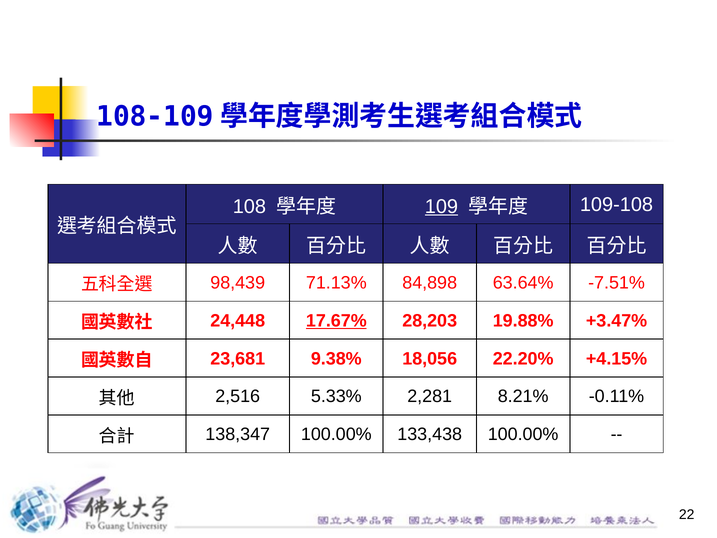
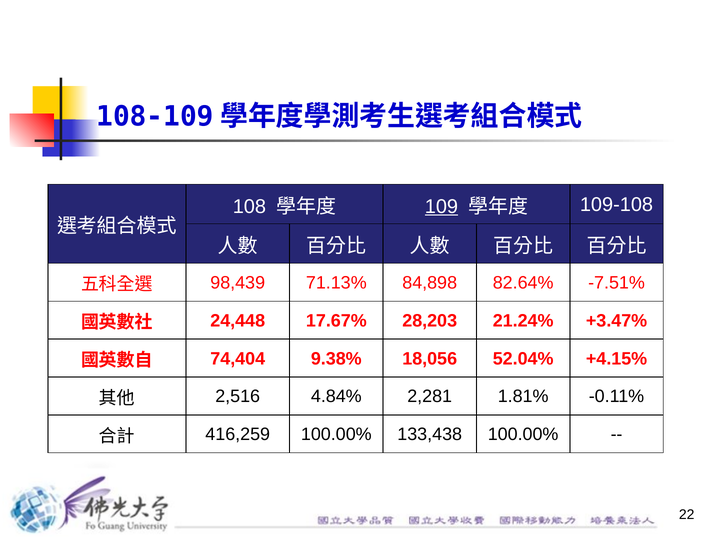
63.64%: 63.64% -> 82.64% (523, 283)
17.67% underline: present -> none (336, 321)
19.88%: 19.88% -> 21.24% (523, 321)
23,681: 23,681 -> 74,404 (238, 359)
22.20%: 22.20% -> 52.04% (523, 359)
5.33%: 5.33% -> 4.84% (336, 396)
8.21%: 8.21% -> 1.81% (523, 396)
138,347: 138,347 -> 416,259 (238, 434)
